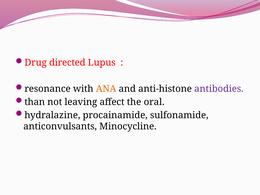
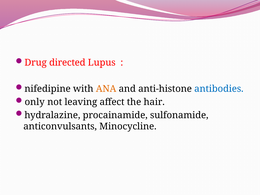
resonance: resonance -> nifedipine (48, 89)
antibodies colour: purple -> blue (219, 89)
than: than -> only (35, 102)
oral: oral -> hair (154, 102)
